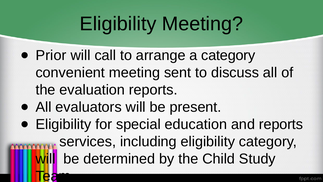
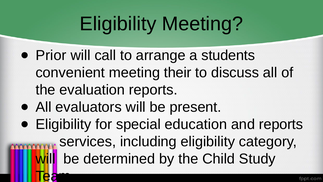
a category: category -> students (228, 55)
sent: sent -> their (178, 72)
